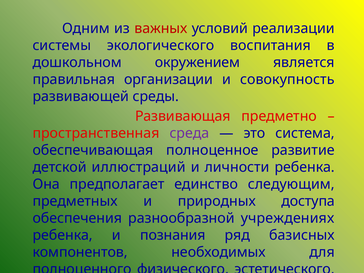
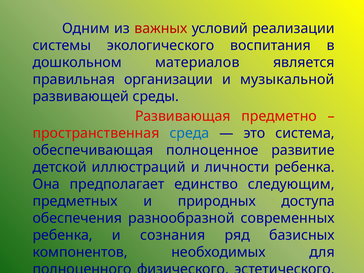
окружением: окружением -> материалов (197, 62)
совокупность: совокупность -> музыкальной (287, 79)
среда colour: purple -> blue (189, 133)
учреждениях: учреждениях -> современных (288, 218)
познания: познания -> сознания (173, 235)
